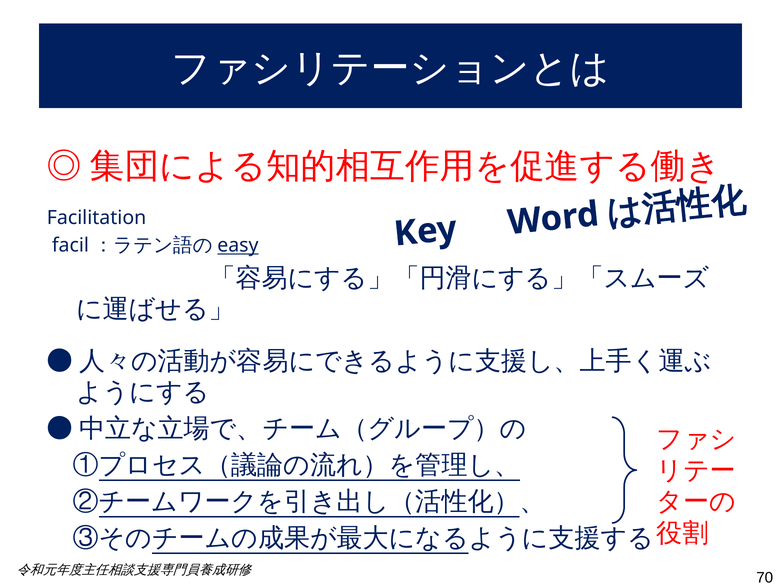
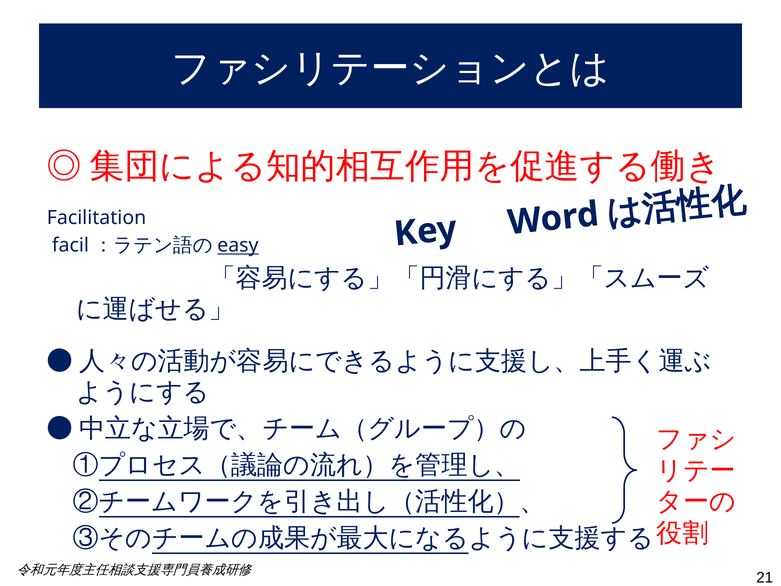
70: 70 -> 21 (765, 577)
